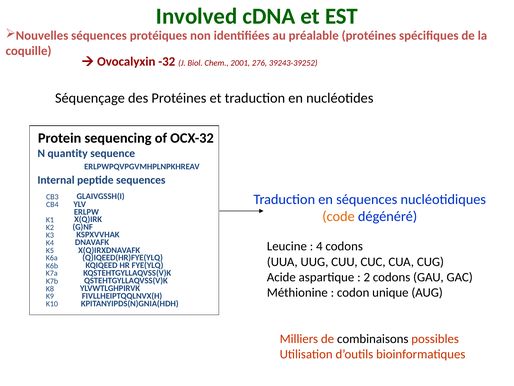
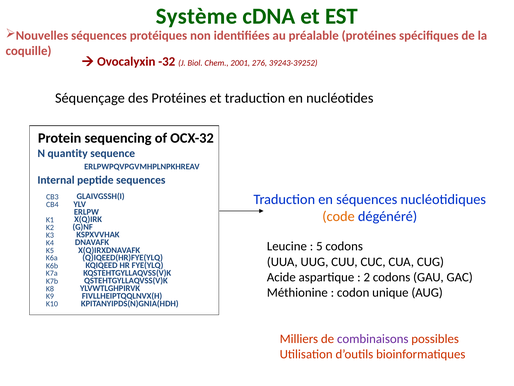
Involved: Involved -> Système (197, 16)
4: 4 -> 5 (319, 246)
combinaisons colour: black -> purple (373, 338)
